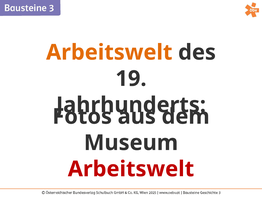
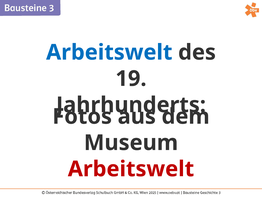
Arbeitswelt colour: orange -> blue (109, 52)
